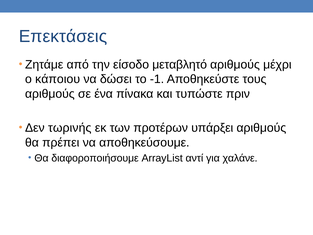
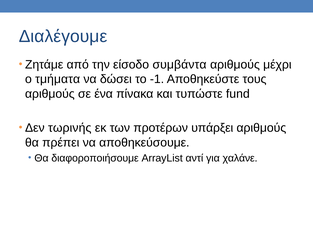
Επεκτάσεις: Επεκτάσεις -> Διαλέγουμε (63, 36)
μεταβλητό: μεταβλητό -> συμβάντα (180, 64)
κάποιου: κάποιου -> τμήματα (58, 79)
πριν: πριν -> fund (238, 94)
